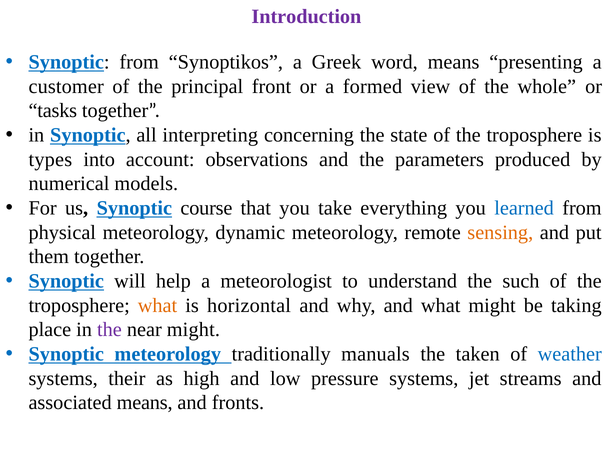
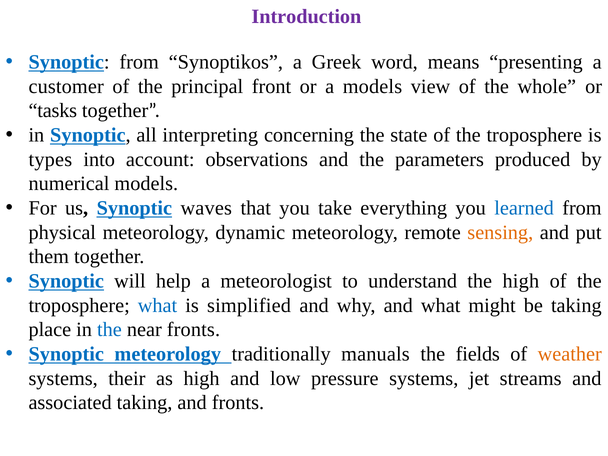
a formed: formed -> models (372, 86)
course: course -> waves (206, 208)
the such: such -> high (521, 281)
what colour: orange -> blue (158, 305)
horizontal: horizontal -> simplified (249, 305)
the colour: purple -> blue (109, 330)
near might: might -> fronts (193, 330)
taken: taken -> fields (478, 354)
weather colour: blue -> orange (570, 354)
associated means: means -> taking (145, 403)
